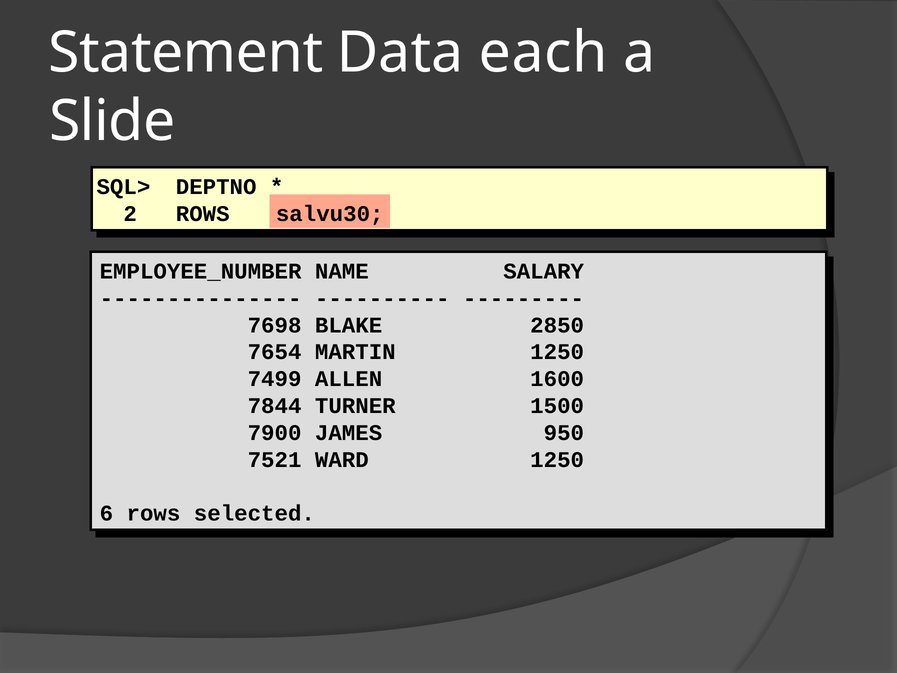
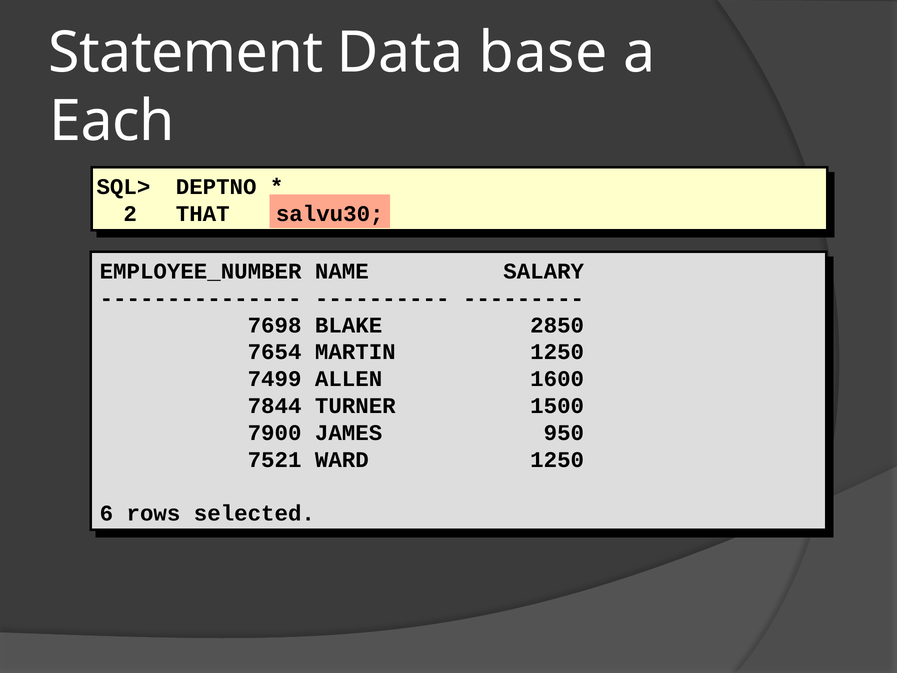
each: each -> base (543, 53)
Slide: Slide -> Each (112, 121)
2 ROWS: ROWS -> THAT (203, 214)
